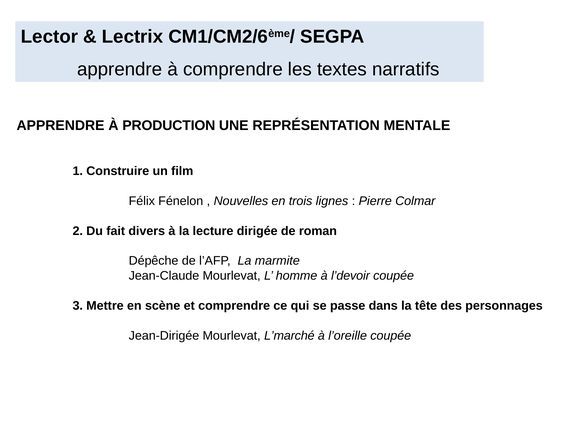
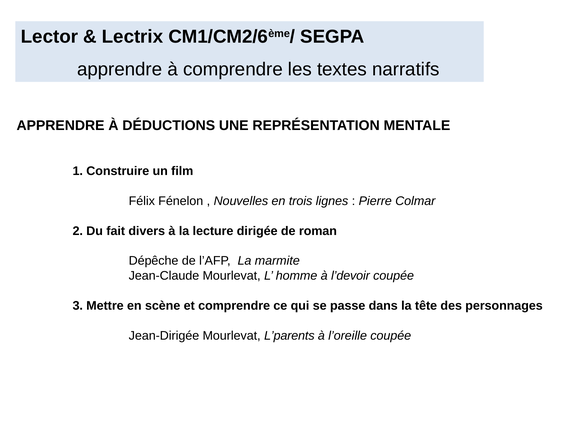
PRODUCTION: PRODUCTION -> DÉDUCTIONS (169, 125)
L’marché: L’marché -> L’parents (289, 335)
